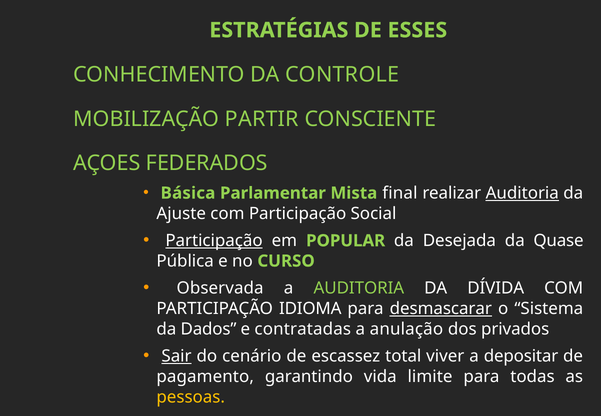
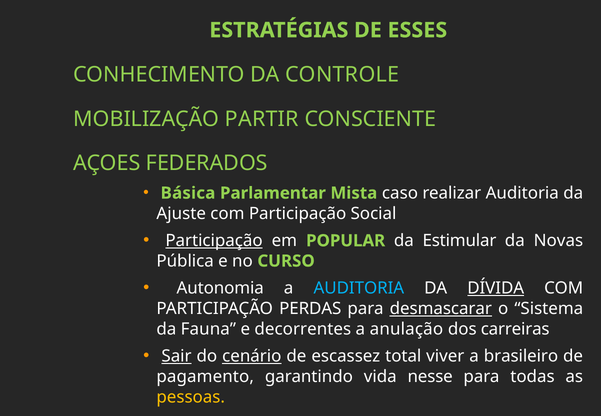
final: final -> caso (400, 193)
Auditoria underline: present -> none (522, 193)
Desejada: Desejada -> Estimular (459, 241)
Quase: Quase -> Novas (558, 241)
Observada: Observada -> Autonomia (220, 288)
AUDITORIA colour: light green -> light blue (359, 288)
DÍVIDA underline: none -> present (496, 288)
IDIOMA: IDIOMA -> PERDAS (310, 309)
Dados: Dados -> Fauna (208, 329)
contratadas: contratadas -> decorrentes (303, 329)
privados: privados -> carreiras (515, 329)
cenário underline: none -> present (252, 356)
depositar: depositar -> brasileiro (521, 356)
limite: limite -> nesse (430, 377)
